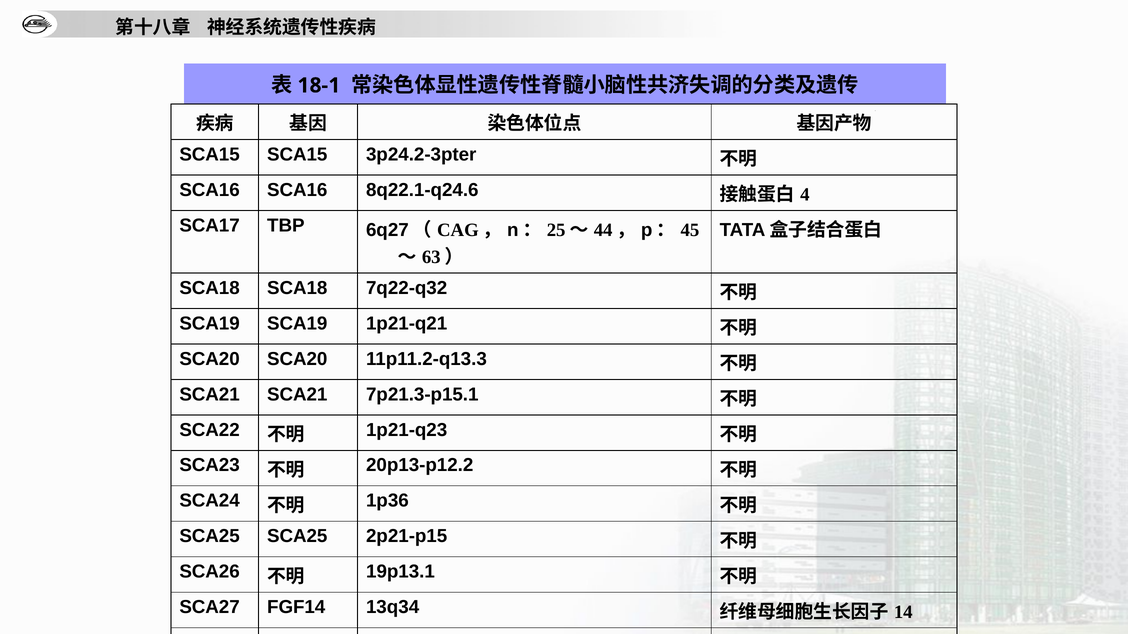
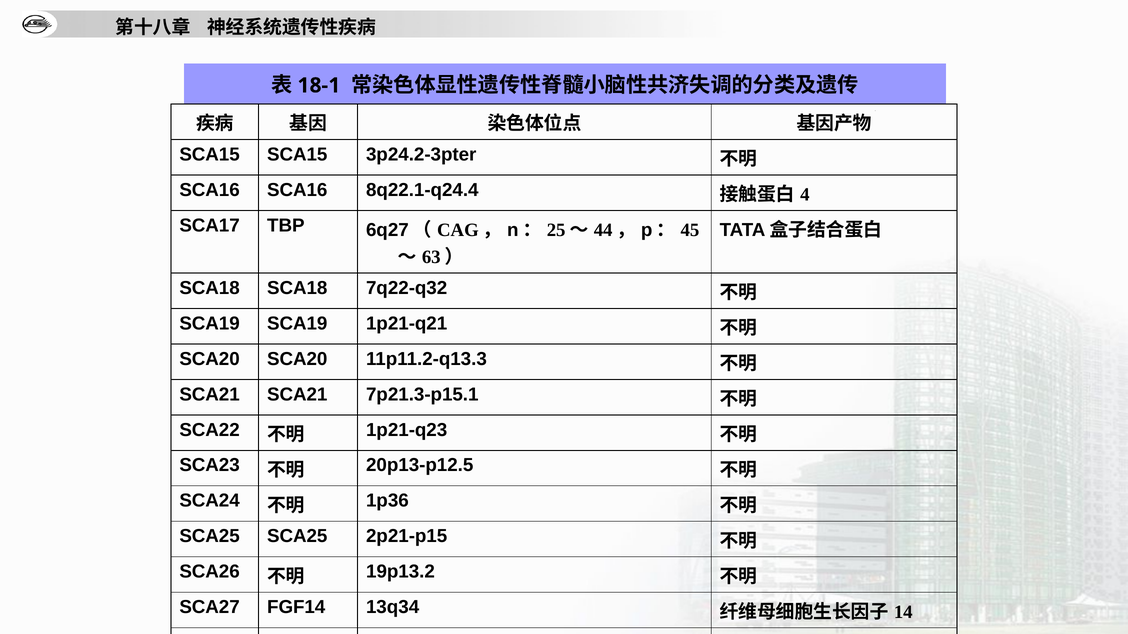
8q22.1-q24.6: 8q22.1-q24.6 -> 8q22.1-q24.4 (422, 190)
20p13-p12.2: 20p13-p12.2 -> 20p13-p12.5 (420, 466)
19p13.1: 19p13.1 -> 19p13.2 (400, 572)
